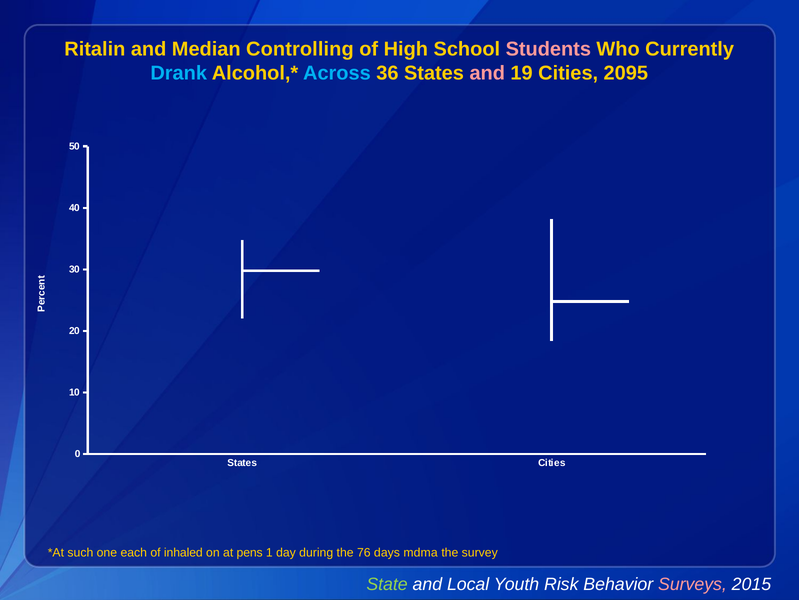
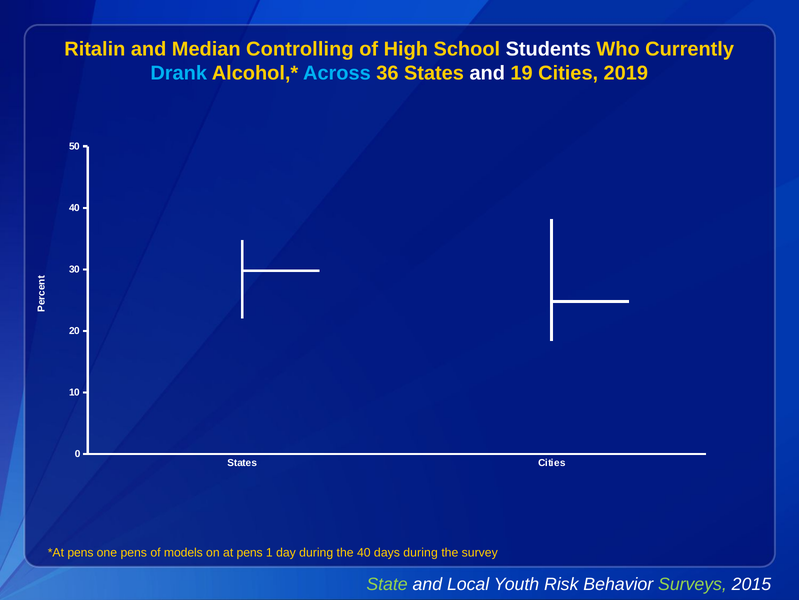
Students colour: pink -> white (548, 49)
and colour: pink -> white (487, 73)
2095: 2095 -> 2019 (626, 73)
such: such -> pens (80, 552)
one each: each -> pens (134, 552)
inhaled: inhaled -> models (183, 552)
the 76: 76 -> 40 (364, 552)
days mdma: mdma -> during (421, 552)
Surveys colour: pink -> light green (692, 584)
